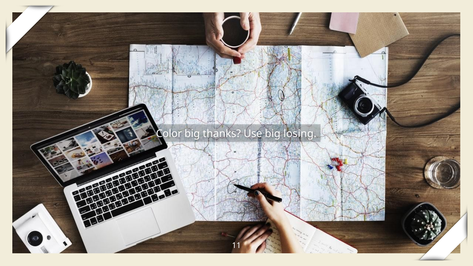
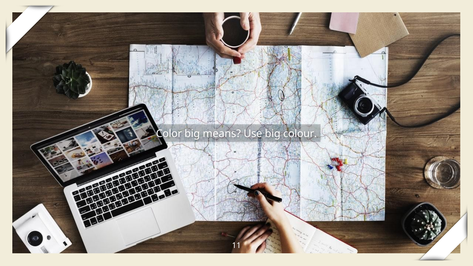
thanks: thanks -> means (222, 134)
losing: losing -> colour (300, 134)
